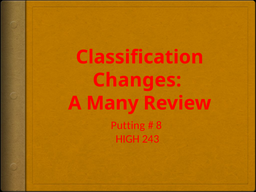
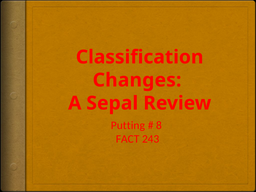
Many: Many -> Sepal (112, 103)
HIGH: HIGH -> FACT (128, 139)
